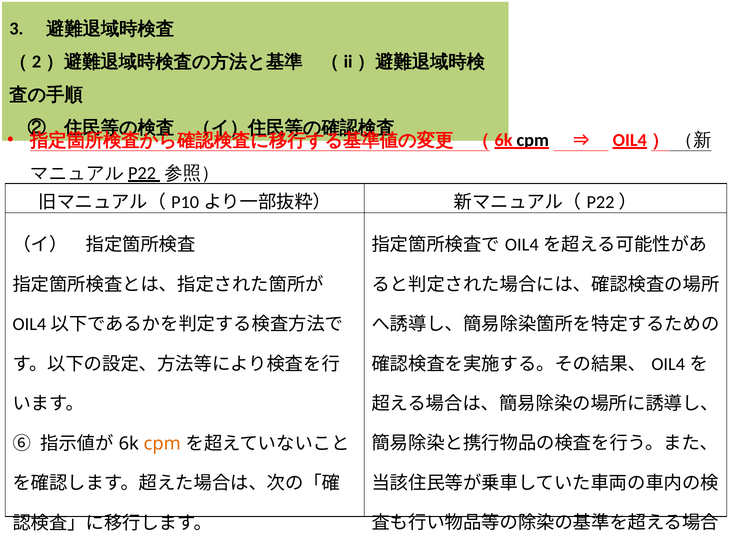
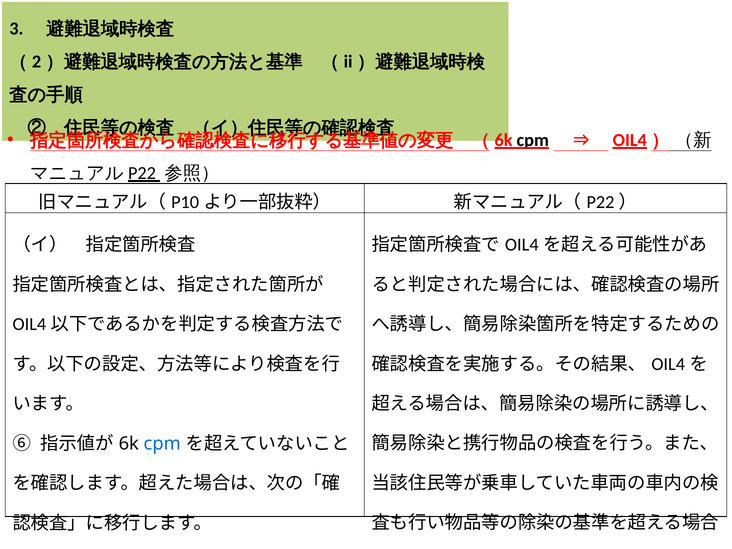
cpm colour: orange -> blue (162, 443)
